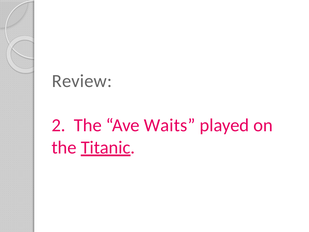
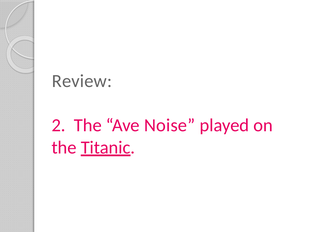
Waits: Waits -> Noise (170, 125)
